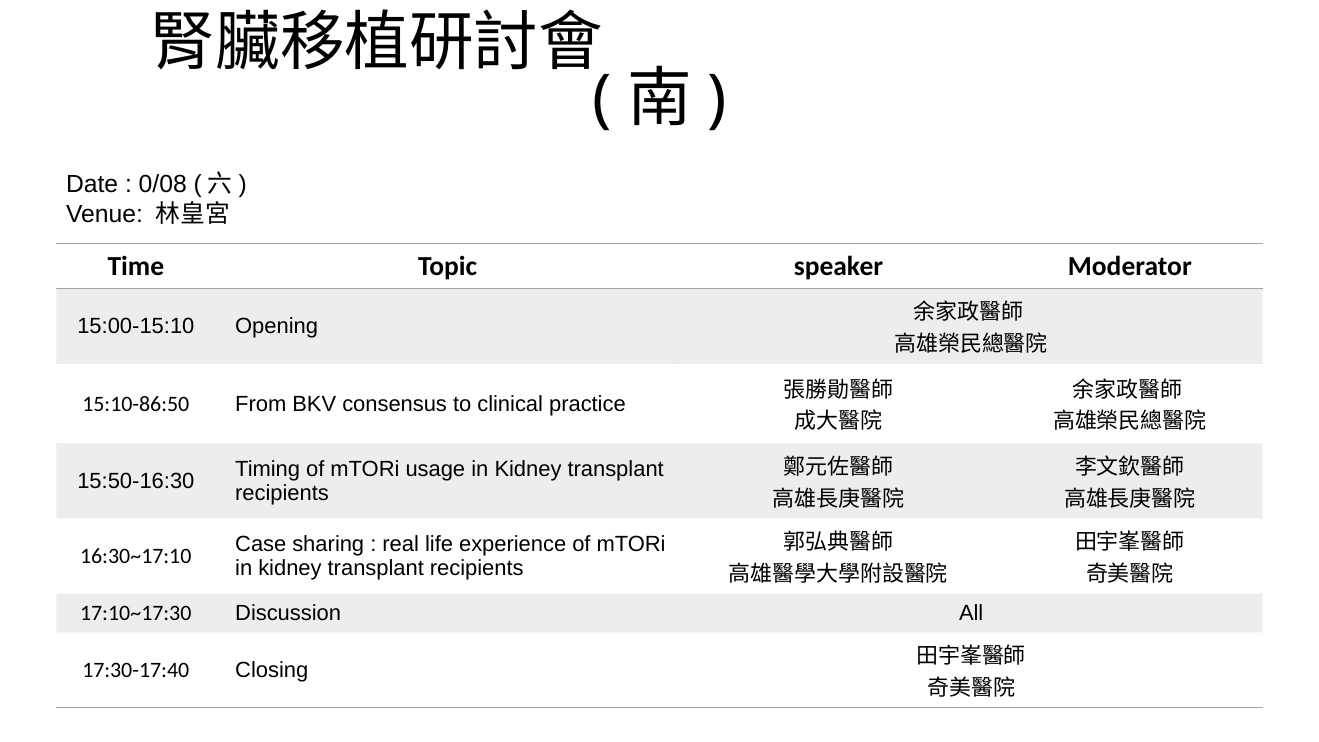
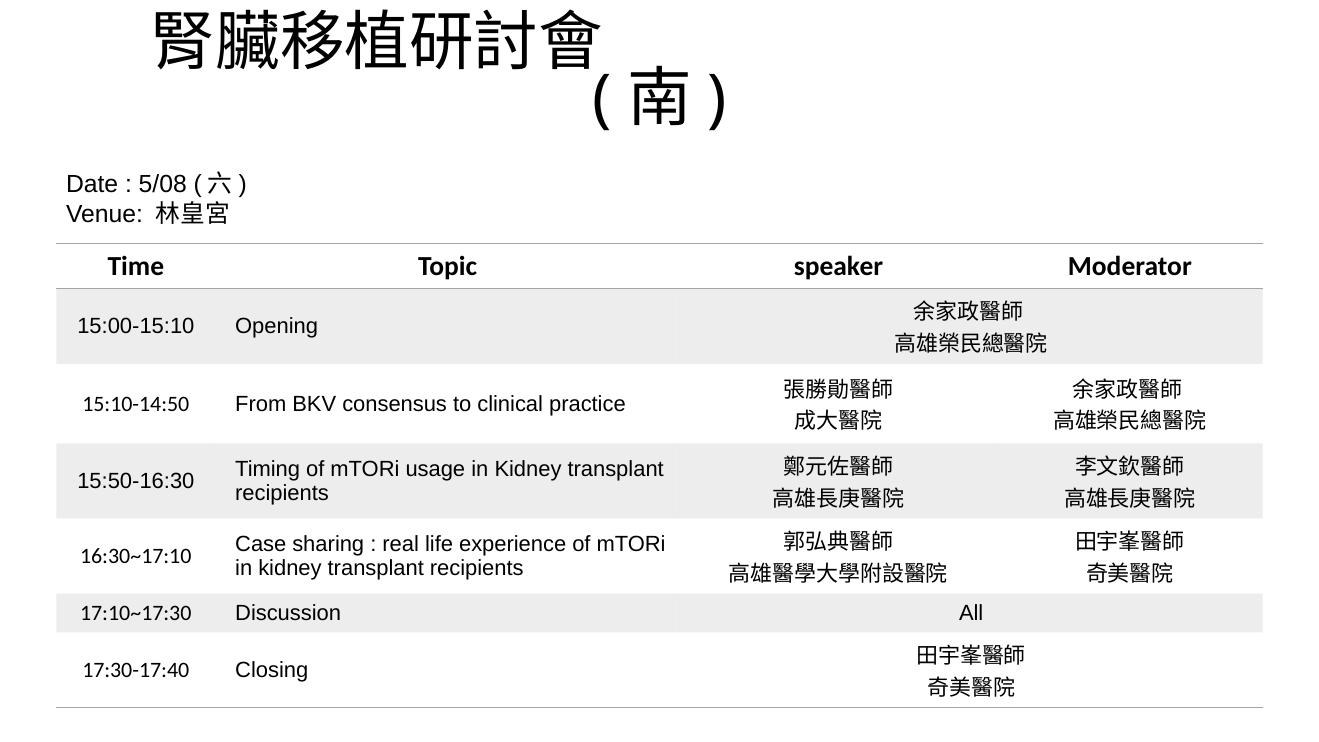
0/08: 0/08 -> 5/08 (163, 184)
15:10-86:50: 15:10-86:50 -> 15:10-14:50 (136, 404)
